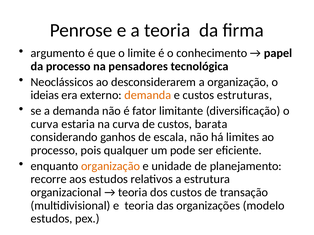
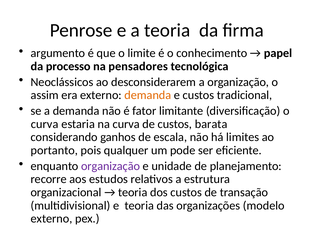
ideias: ideias -> assim (45, 95)
estruturas: estruturas -> tradicional (245, 95)
processo: processo -> portanto (54, 151)
organização colour: orange -> purple (111, 166)
estudos: estudos -> externo (52, 219)
